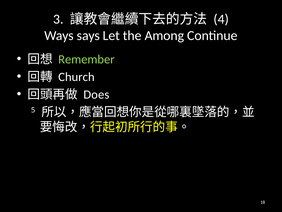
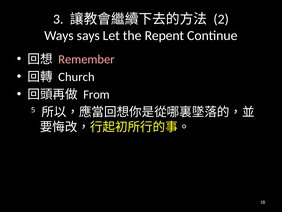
4: 4 -> 2 (221, 19)
Among: Among -> Repent (164, 36)
Remember colour: light green -> pink (87, 59)
Does: Does -> From (97, 94)
